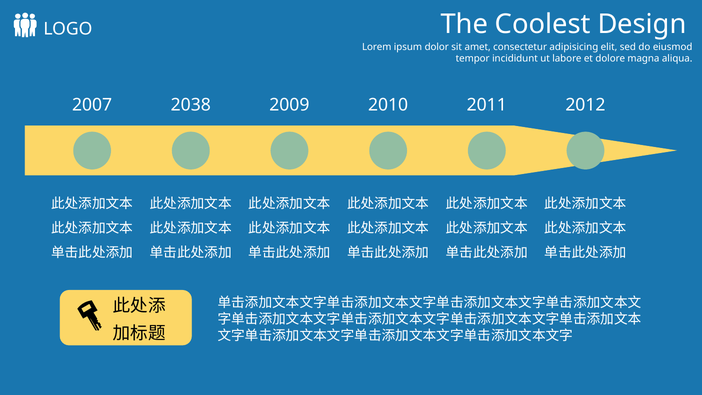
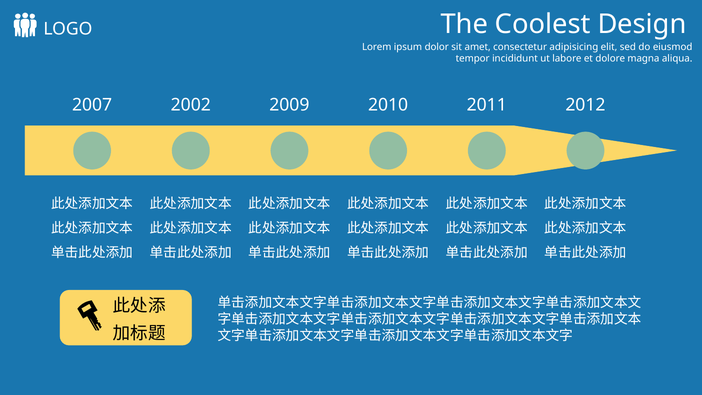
2038: 2038 -> 2002 (191, 105)
